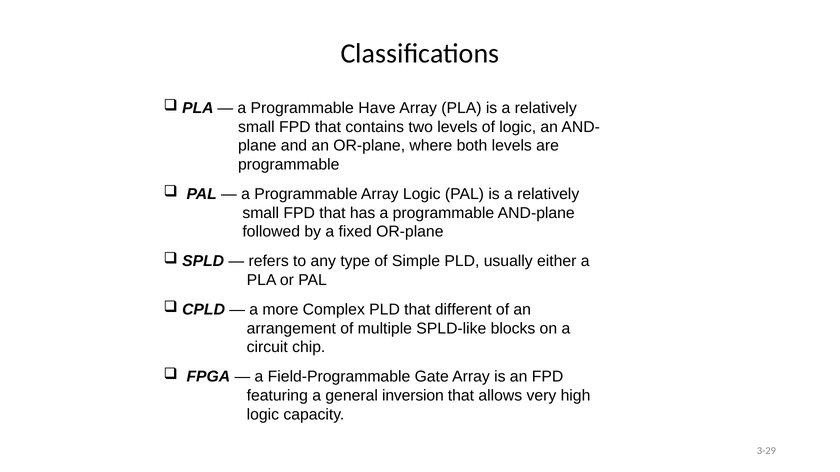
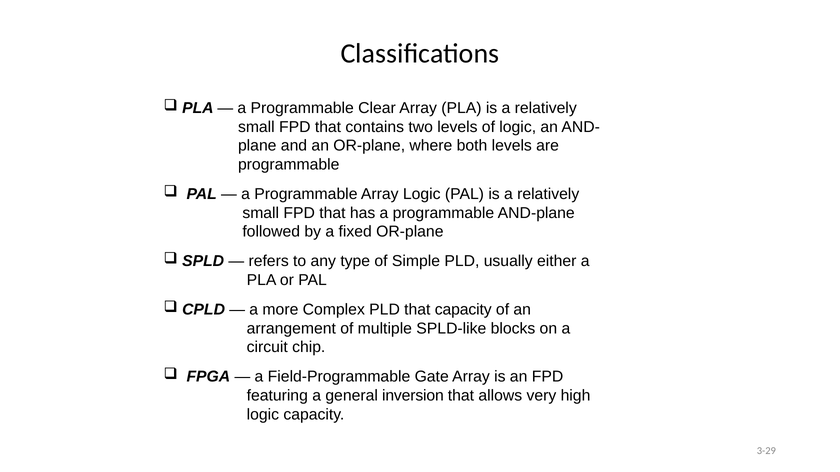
Have: Have -> Clear (377, 108)
that different: different -> capacity (463, 310)
